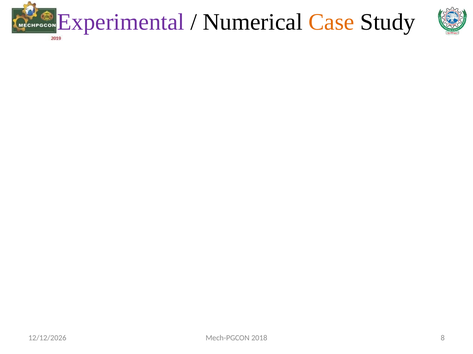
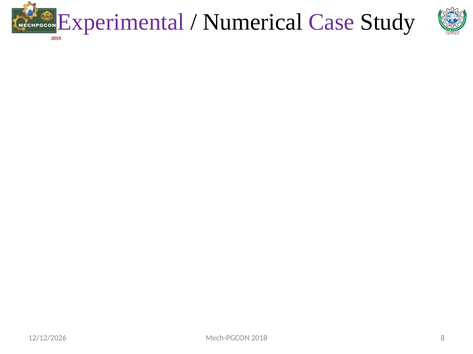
Case colour: orange -> purple (331, 22)
